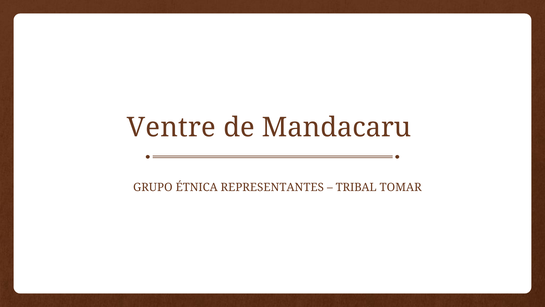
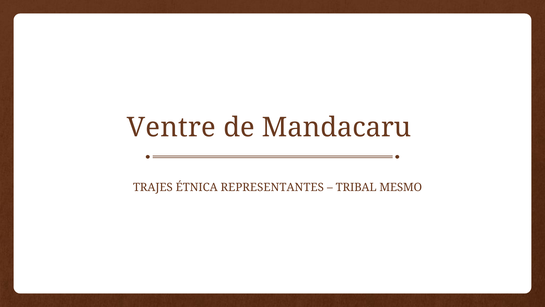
GRUPO: GRUPO -> TRAJES (153, 187)
TOMAR: TOMAR -> MESMO (401, 187)
